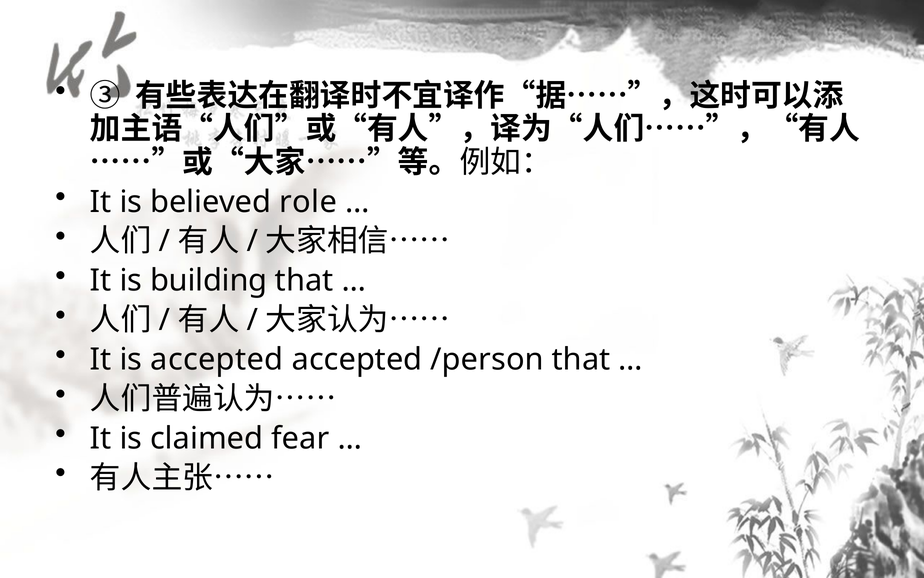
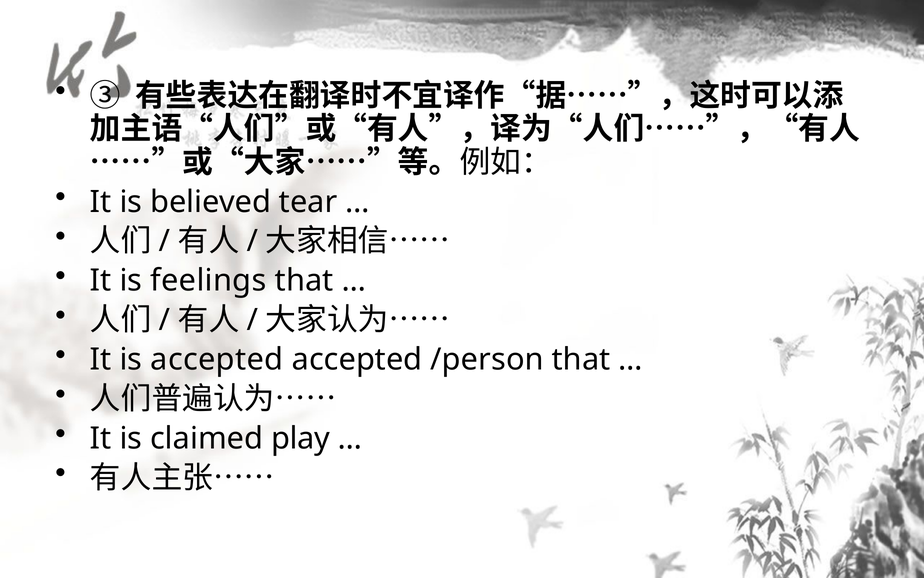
role: role -> tear (308, 202)
building: building -> feelings (208, 280)
fear: fear -> play (301, 438)
